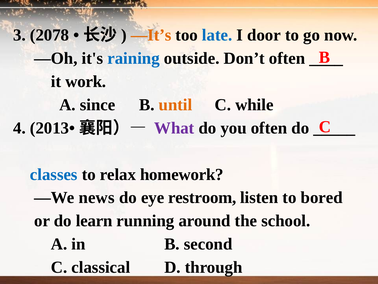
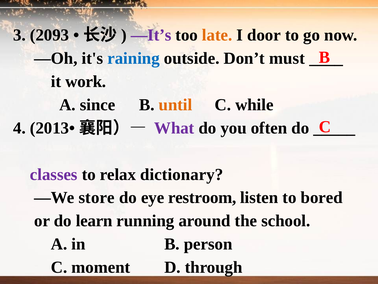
2078: 2078 -> 2093 (50, 35)
—It’s colour: orange -> purple (151, 35)
late colour: blue -> orange (217, 35)
Don’t often: often -> must (287, 58)
classes colour: blue -> purple (54, 174)
homework: homework -> dictionary (182, 174)
news: news -> store (97, 197)
second: second -> person (208, 244)
classical: classical -> moment (101, 267)
